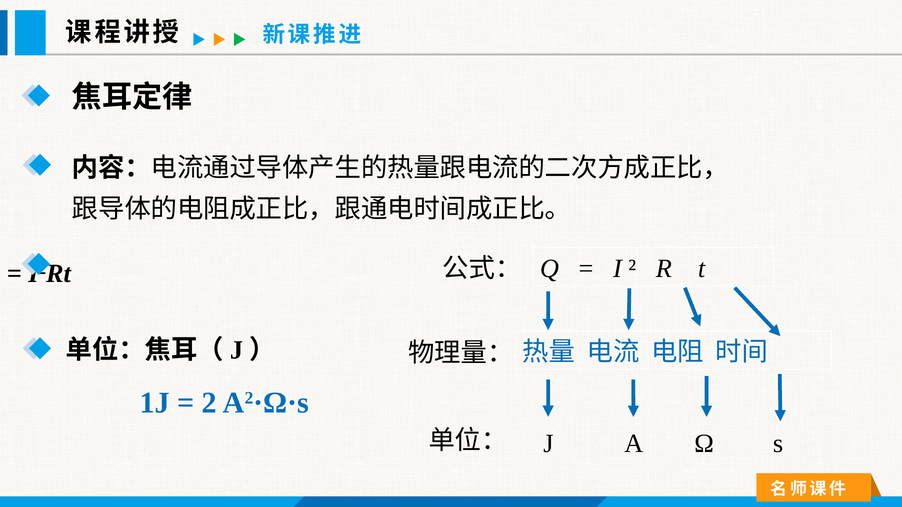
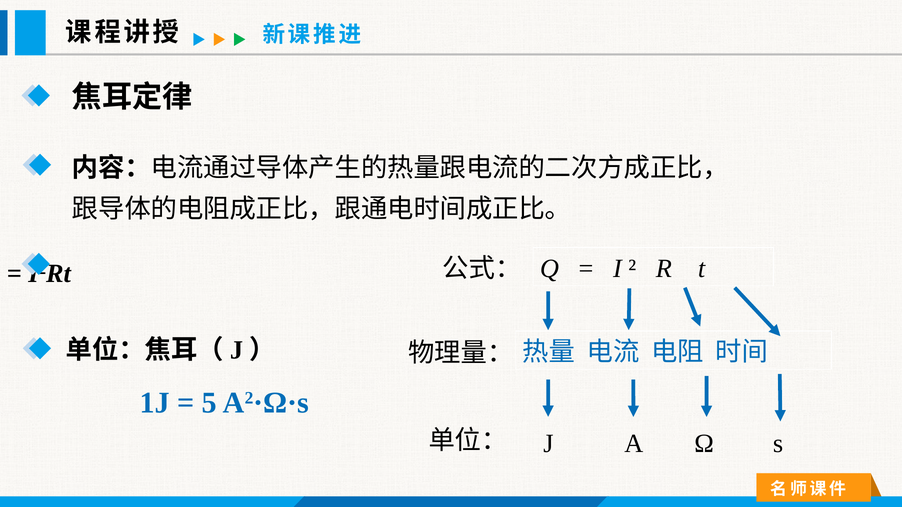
2: 2 -> 5 (209, 403)
